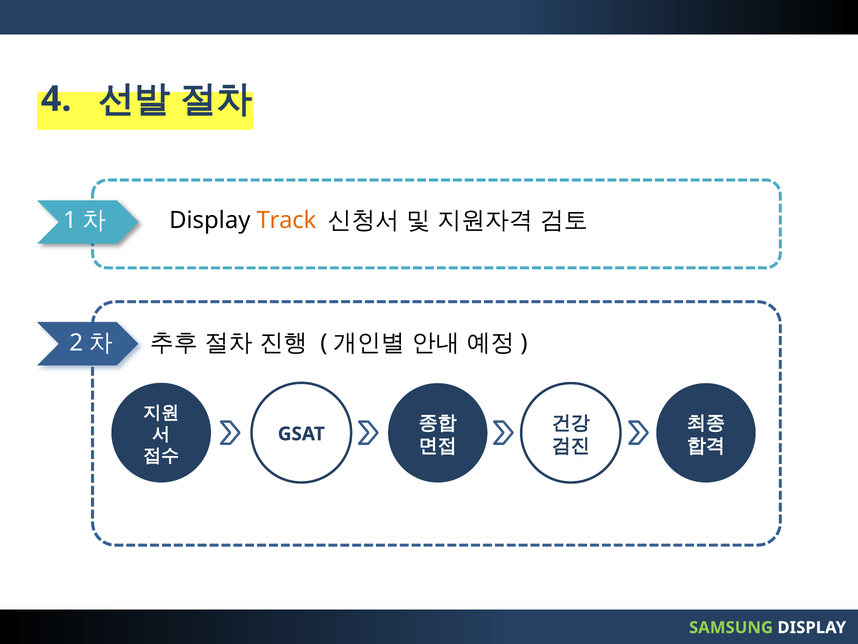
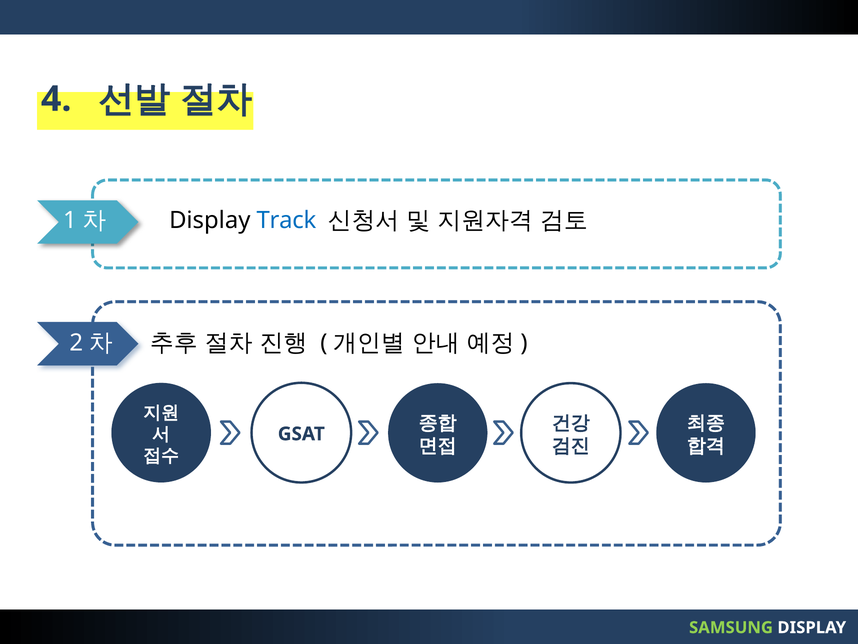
Track colour: orange -> blue (286, 220)
